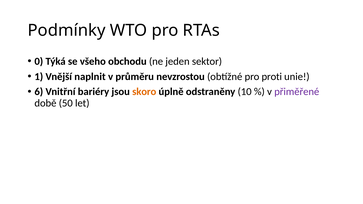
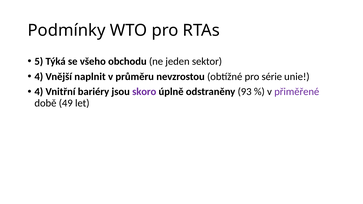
0: 0 -> 5 (39, 61)
1: 1 -> 4 (39, 77)
proti: proti -> série (272, 77)
6: 6 -> 4 (39, 92)
skoro colour: orange -> purple (144, 92)
10: 10 -> 93 (245, 92)
50: 50 -> 49 (66, 103)
